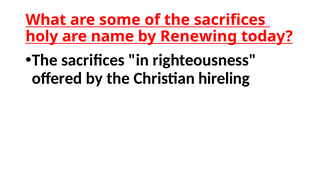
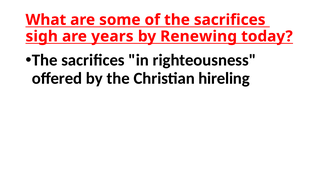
holy: holy -> sigh (42, 36)
name: name -> years (112, 36)
